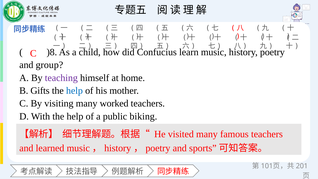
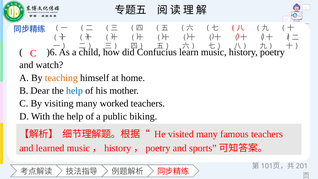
)8: )8 -> )6 (52, 52)
group: group -> watch (49, 65)
teaching colour: purple -> orange (61, 78)
Gifts: Gifts -> Dear (40, 91)
